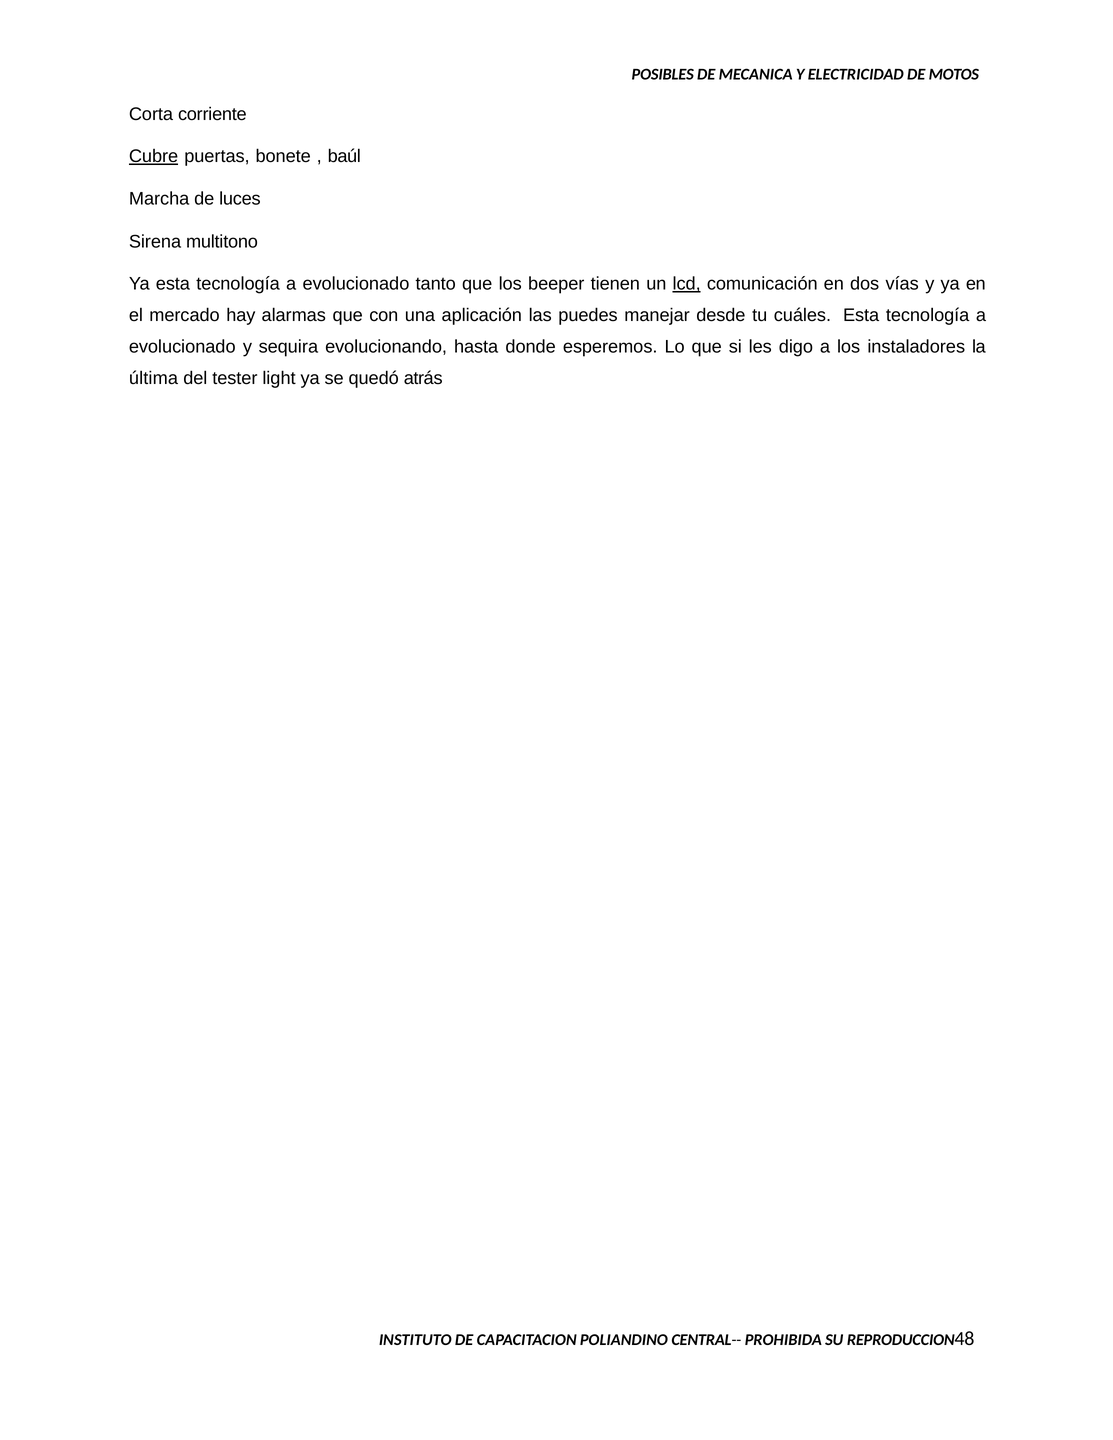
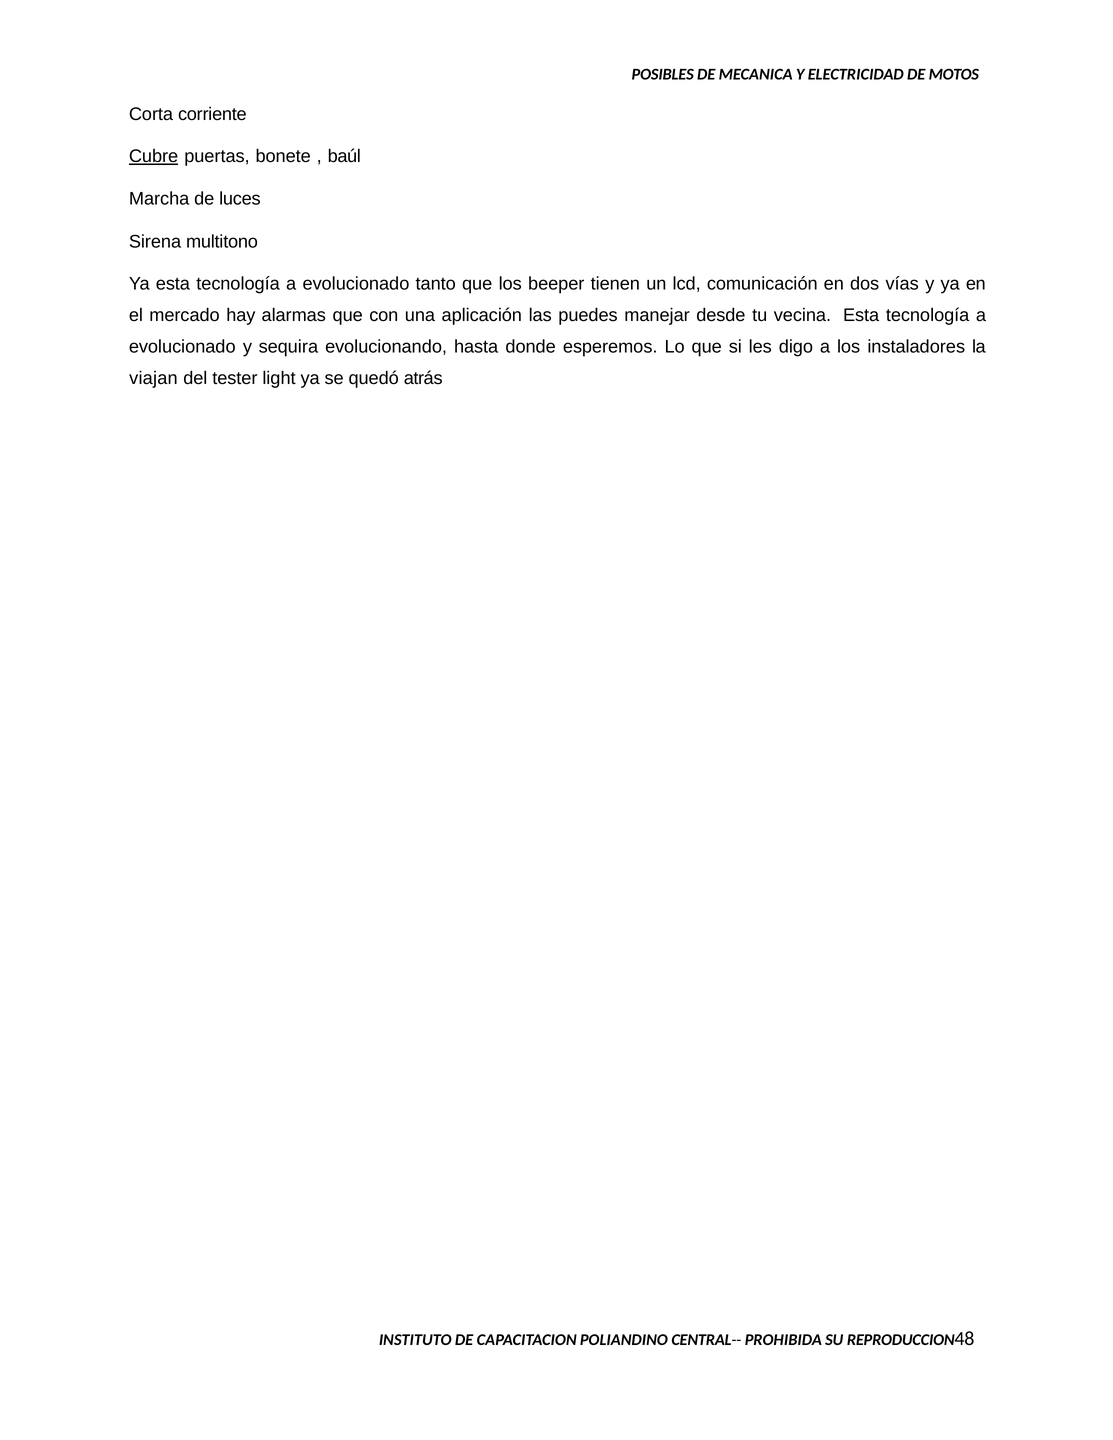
lcd underline: present -> none (687, 284)
cuáles: cuáles -> vecina (802, 315)
última: última -> viajan (153, 378)
